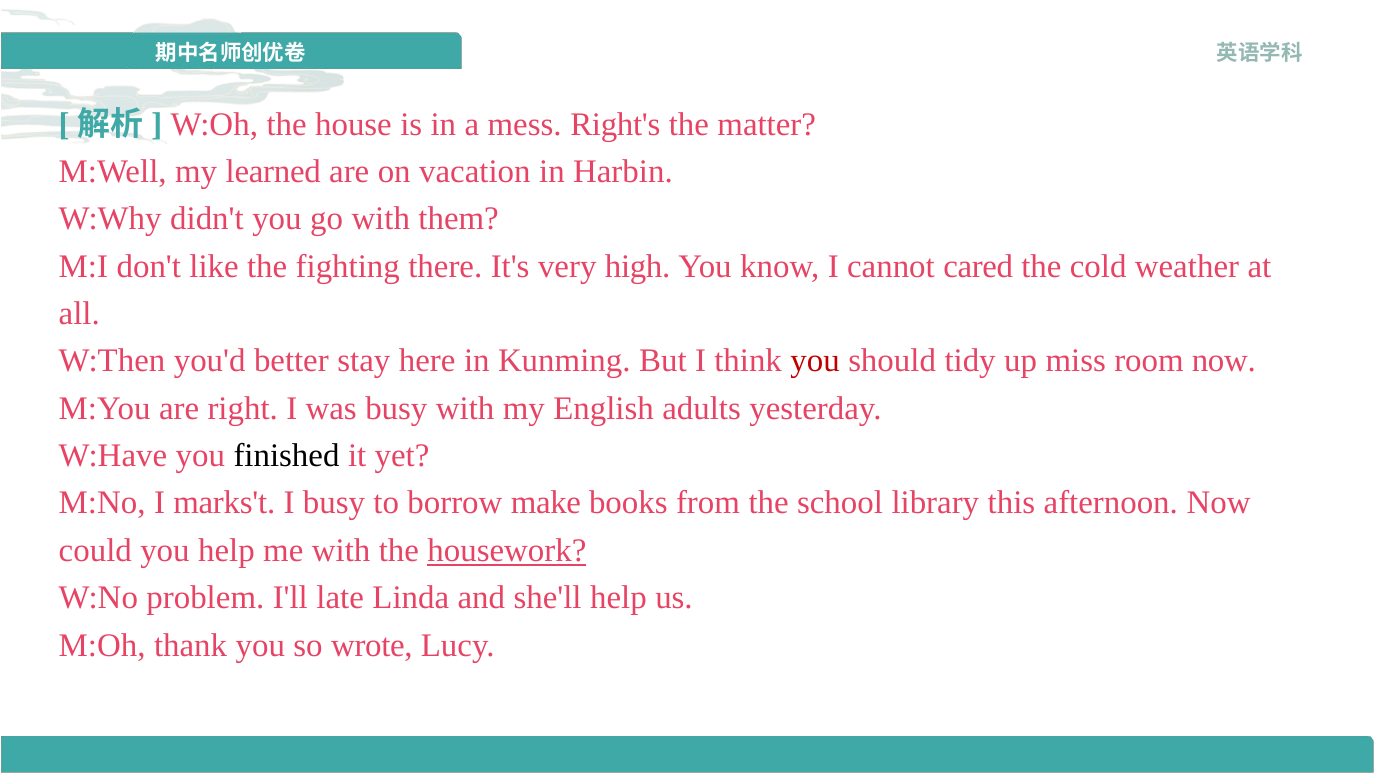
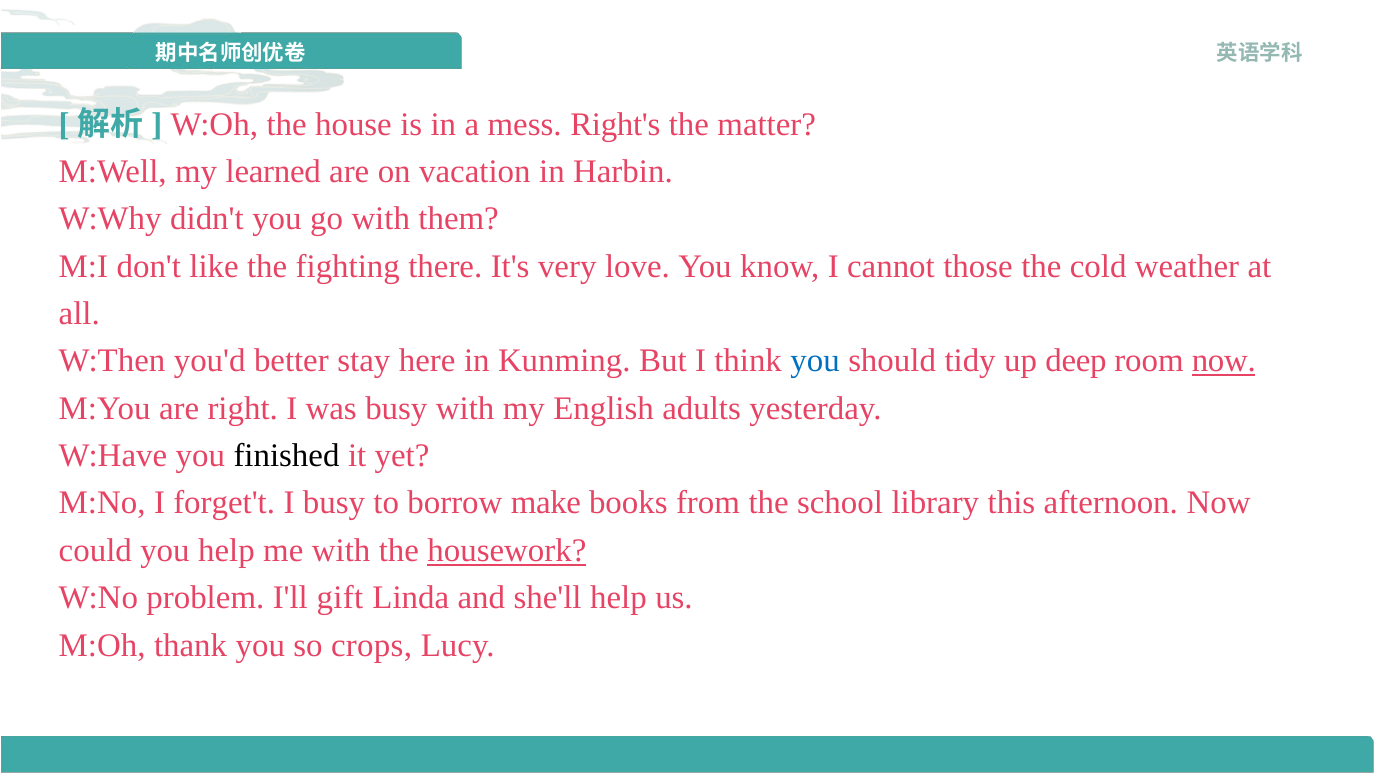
high: high -> love (637, 266)
cared: cared -> those (978, 266)
you colour: red -> blue (815, 361)
miss: miss -> deep (1076, 361)
now underline: none -> present (1224, 361)
marks't: marks't -> forget't (224, 503)
late: late -> gift (340, 598)
wrote: wrote -> crops (372, 645)
